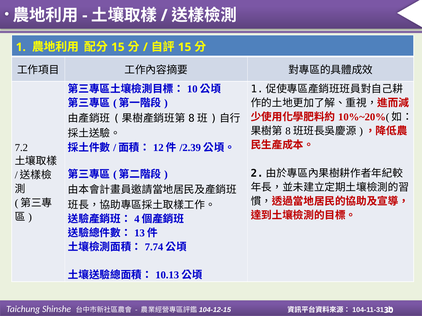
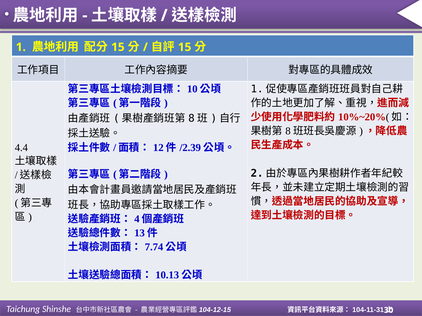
7.2: 7.2 -> 4.4 (21, 148)
